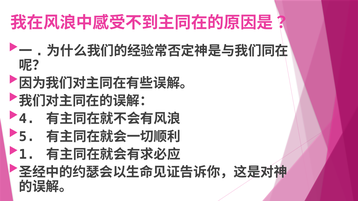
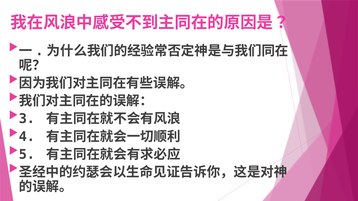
4: 4 -> 3 (27, 119)
5: 5 -> 4 (27, 137)
1: 1 -> 5 (27, 155)
